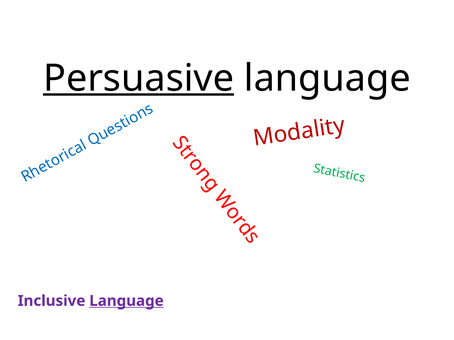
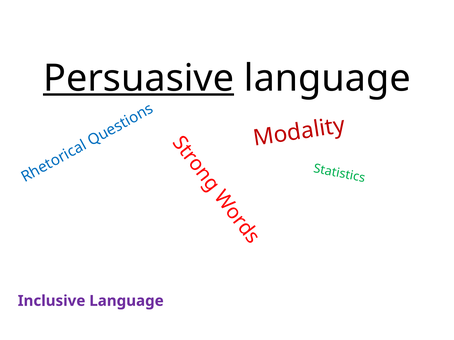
Language underline: present -> none (126, 301)
